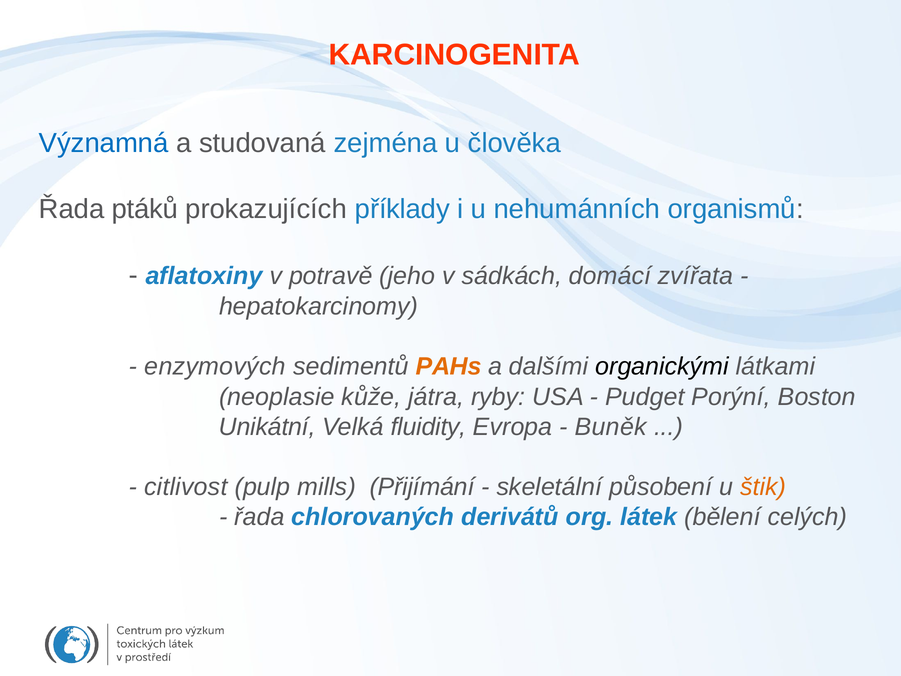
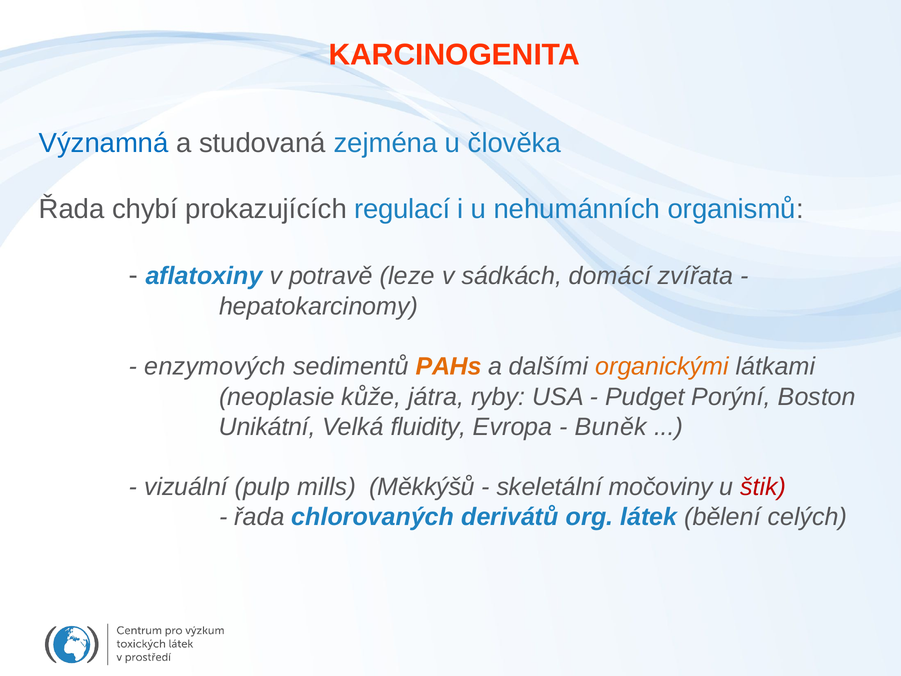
ptáků: ptáků -> chybí (145, 209)
příklady: příklady -> regulací (402, 209)
jeho: jeho -> leze (407, 276)
organickými colour: black -> orange (662, 367)
citlivost: citlivost -> vizuální (186, 487)
Přijímání: Přijímání -> Měkkýšů (422, 487)
působení: působení -> močoviny (661, 487)
štik colour: orange -> red (763, 487)
